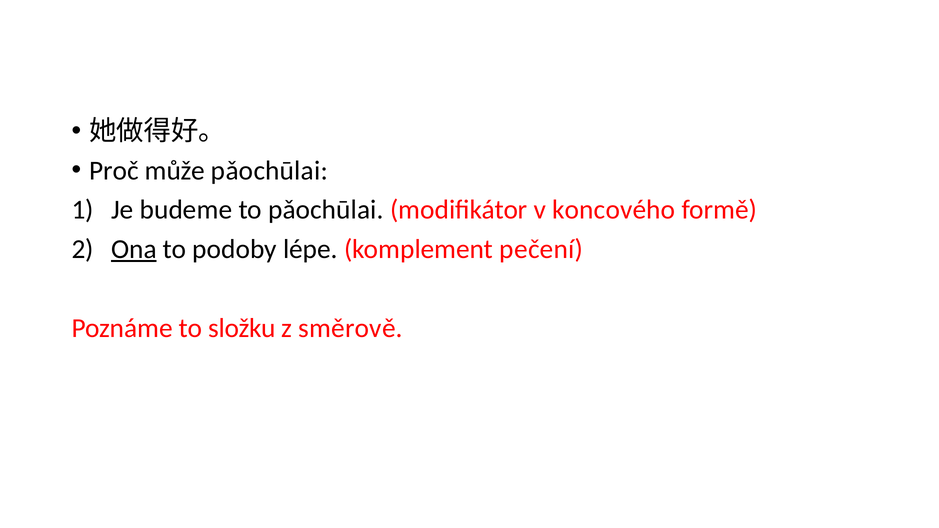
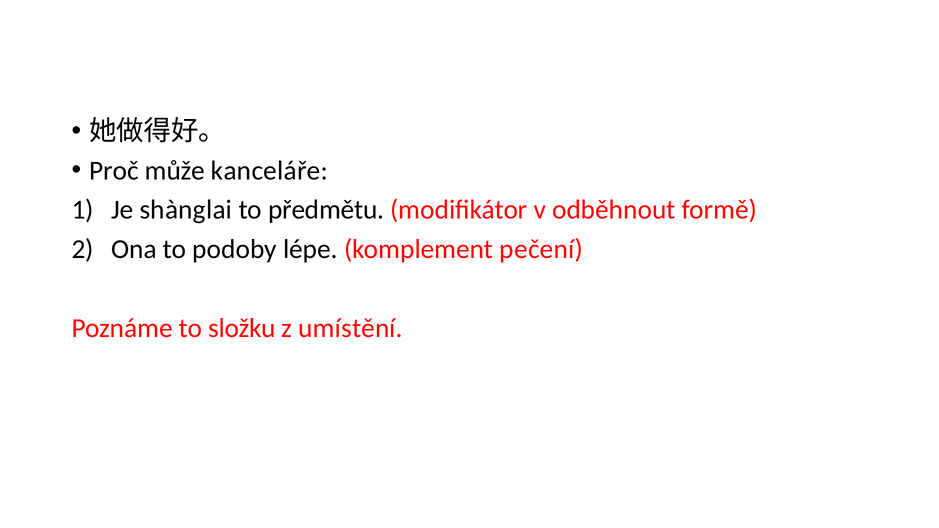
může pǎochūlai: pǎochūlai -> kanceláře (269, 171)
budeme: budeme -> shànglai (186, 210)
to pǎochūlai: pǎochūlai -> předmětu (326, 210)
koncového: koncového -> odběhnout (614, 210)
Ona underline: present -> none (134, 249)
směrově: směrově -> umístění (351, 328)
